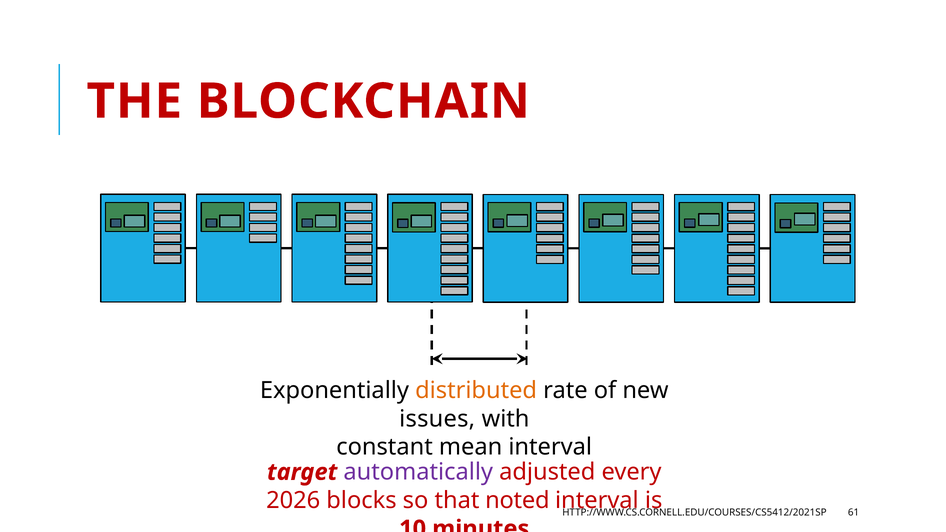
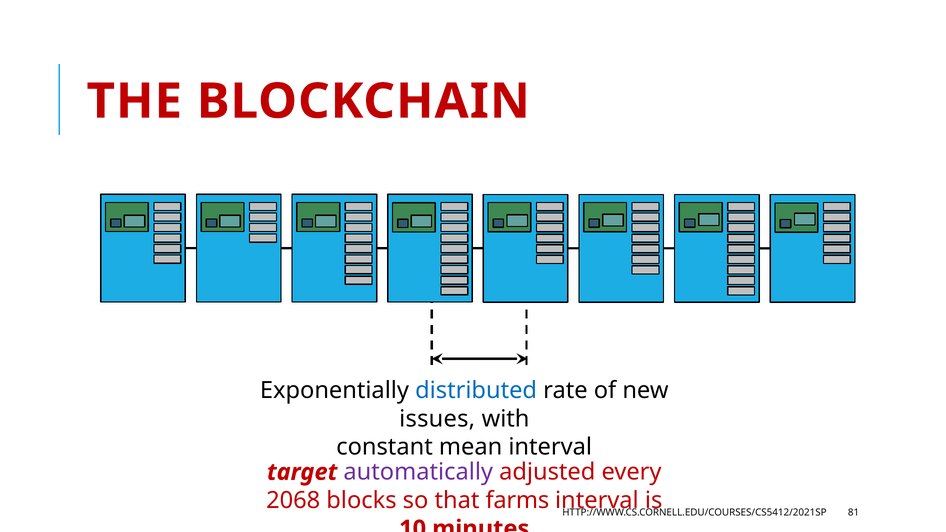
distributed colour: orange -> blue (476, 390)
2026: 2026 -> 2068 (293, 501)
noted: noted -> farms (517, 501)
61: 61 -> 81 (854, 513)
